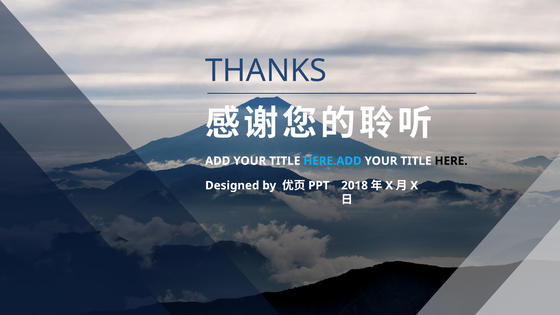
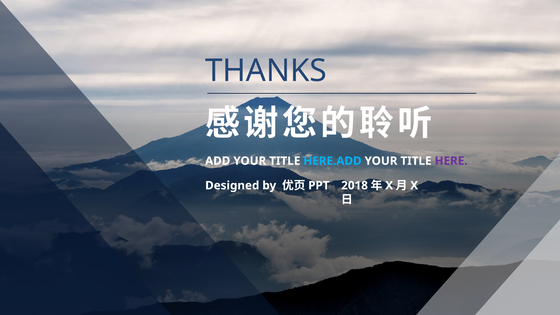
HERE colour: black -> purple (451, 161)
